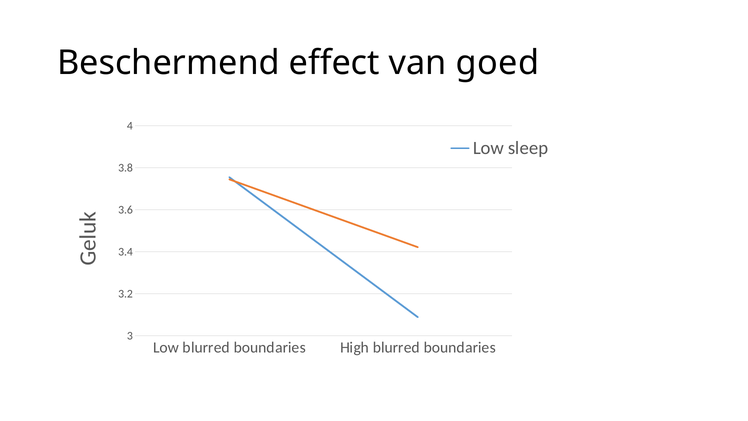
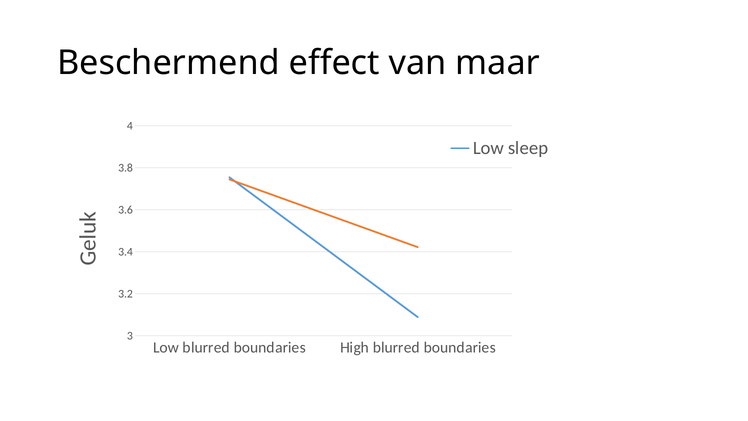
goed: goed -> maar (498, 63)
